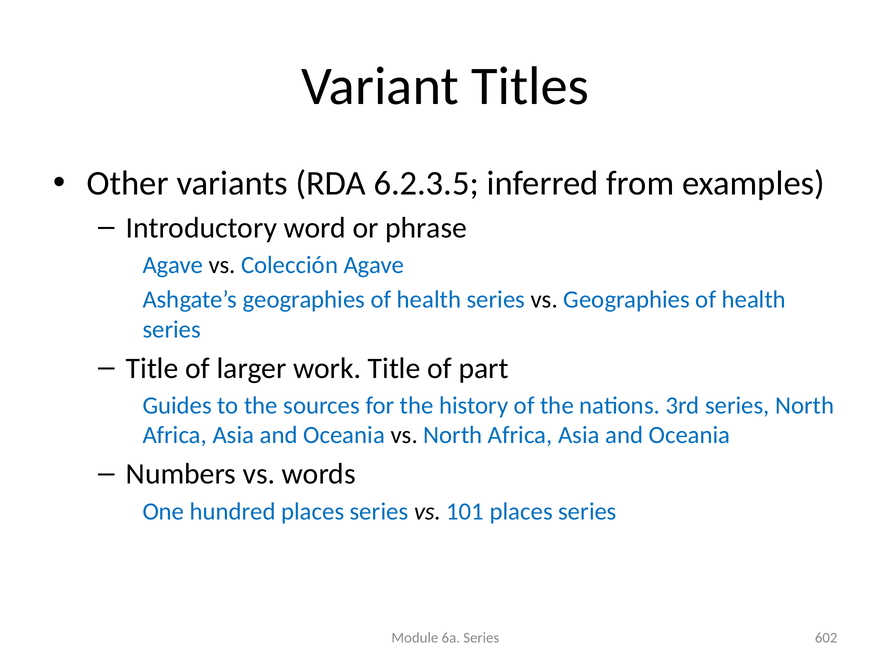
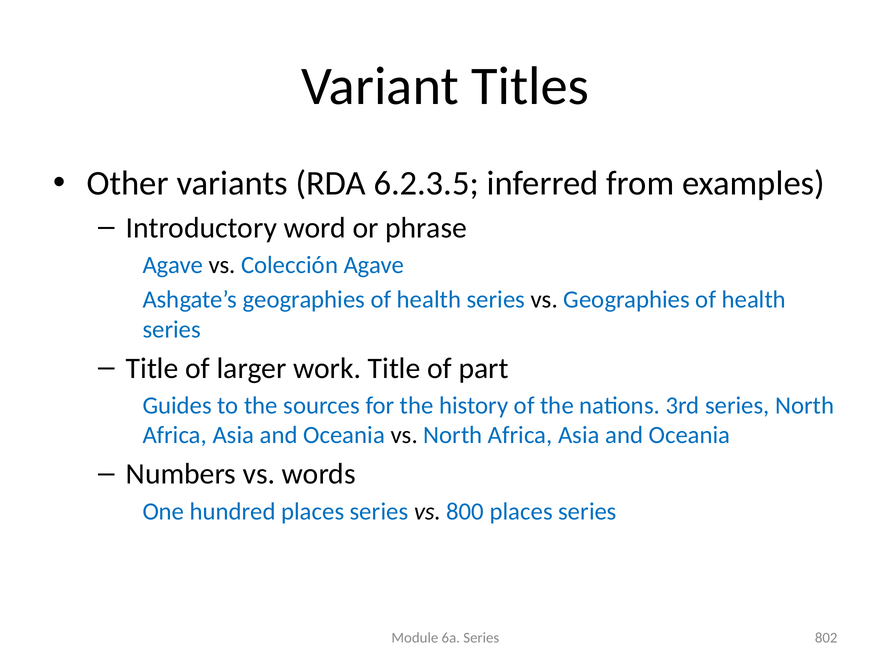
101: 101 -> 800 (465, 512)
602: 602 -> 802 (826, 638)
